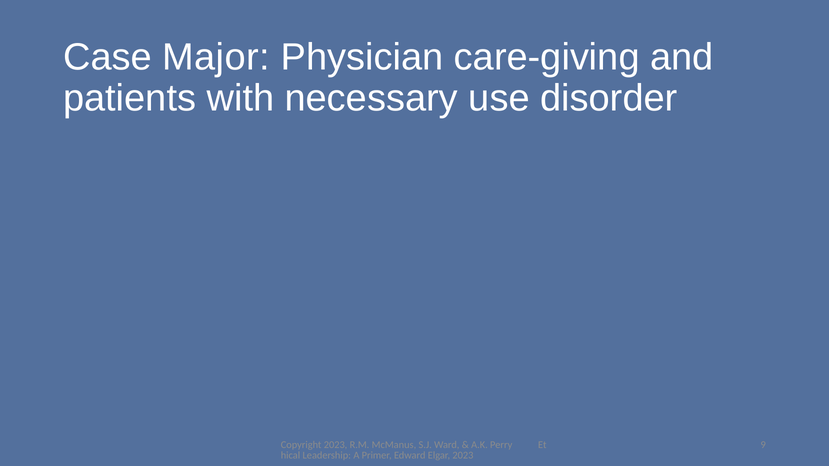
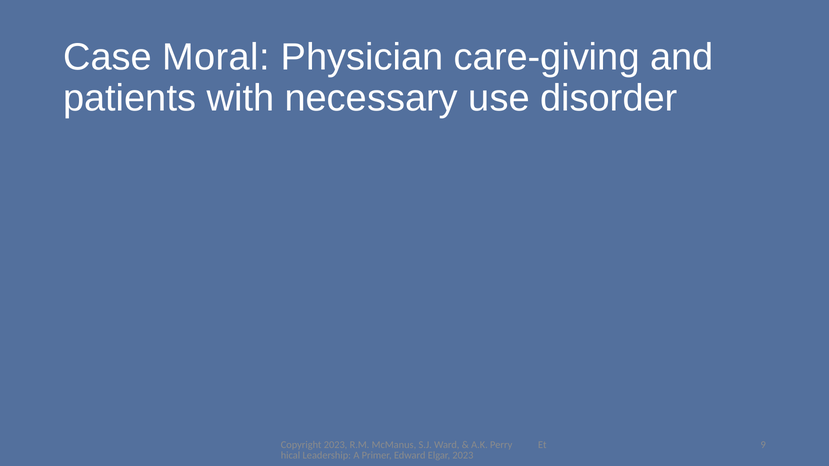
Major: Major -> Moral (216, 57)
